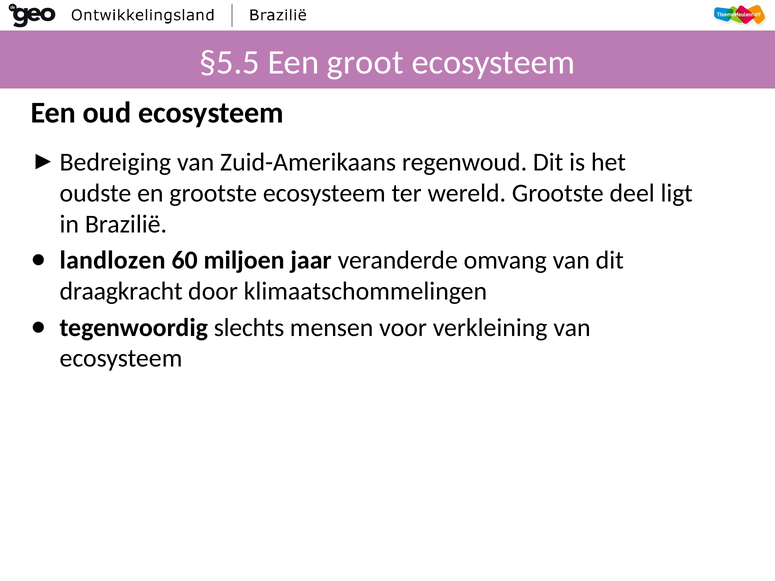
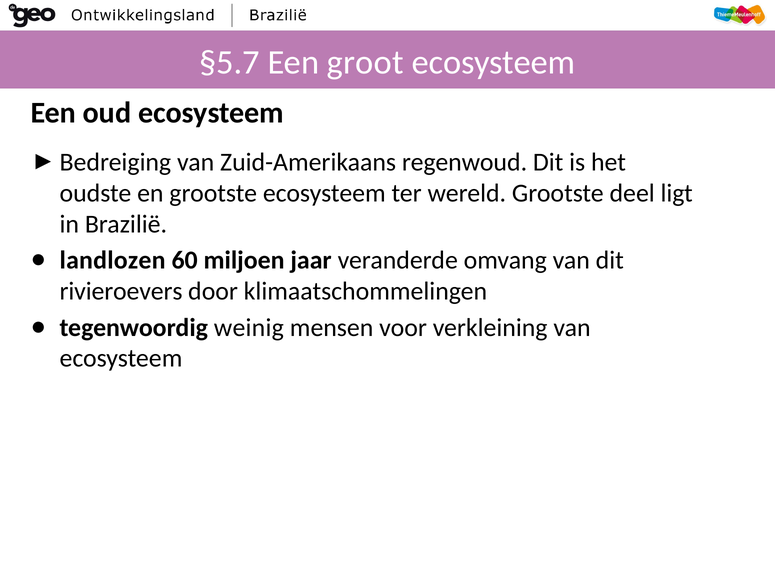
§5.5: §5.5 -> §5.7 (230, 62)
draagkracht: draagkracht -> rivieroevers (121, 291)
slechts: slechts -> weinig (249, 328)
